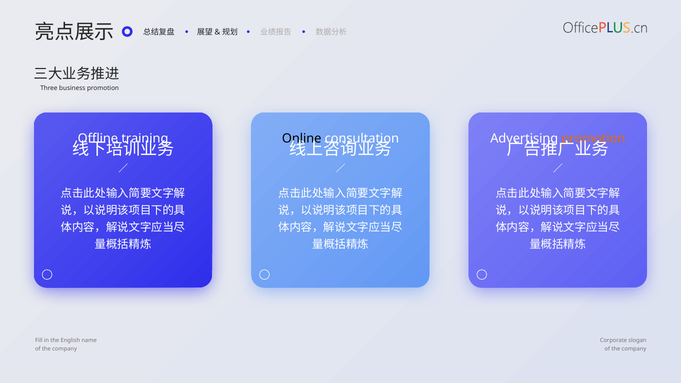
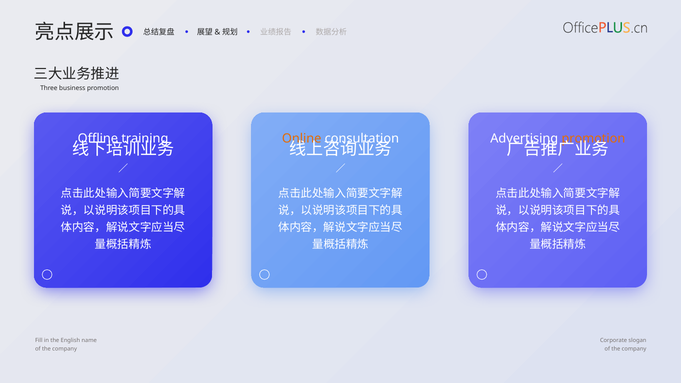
Online colour: black -> orange (302, 138)
